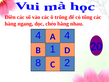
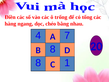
4: 4 -> 7 (67, 35)
1: 1 -> 8 (53, 49)
2: 2 -> 1 (67, 63)
